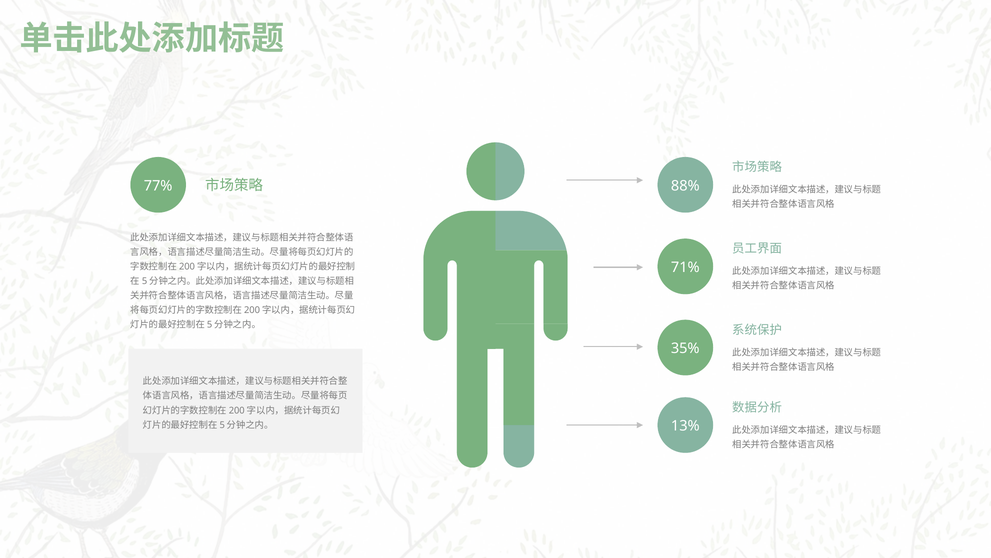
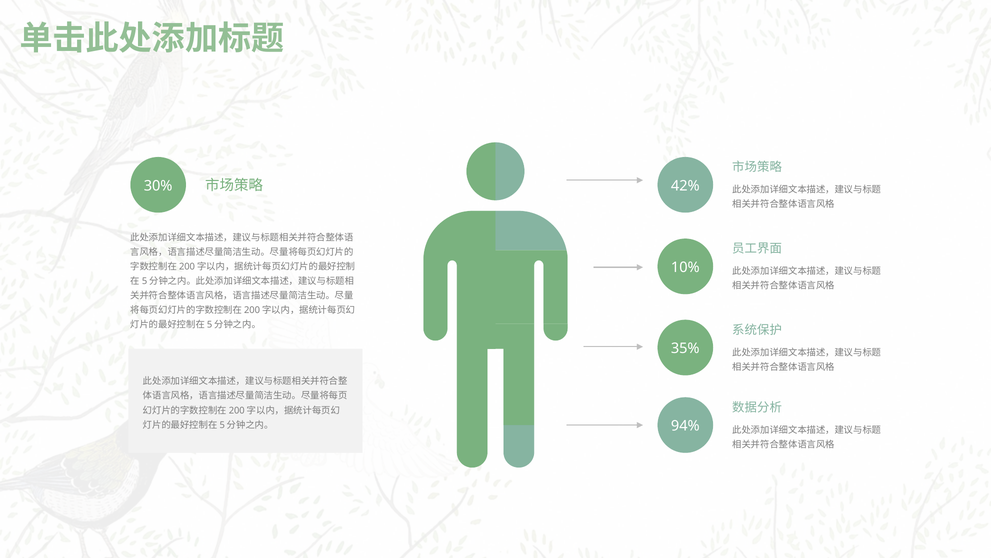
77%: 77% -> 30% (158, 186)
88%: 88% -> 42% (685, 186)
71%: 71% -> 10% (685, 267)
13%: 13% -> 94% (685, 426)
